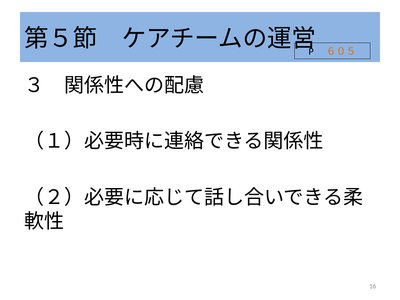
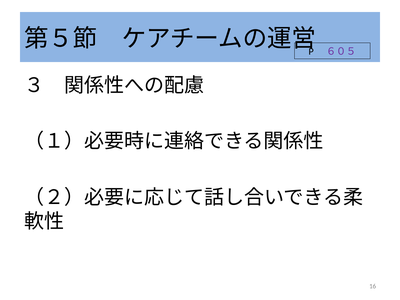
６０５ colour: orange -> purple (341, 52)
